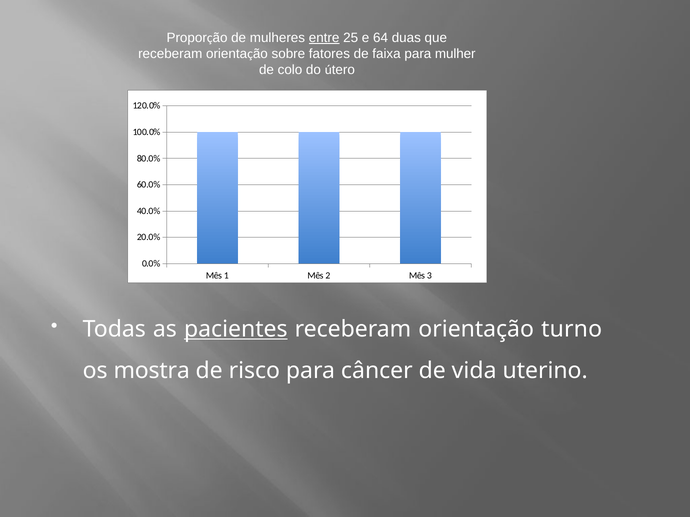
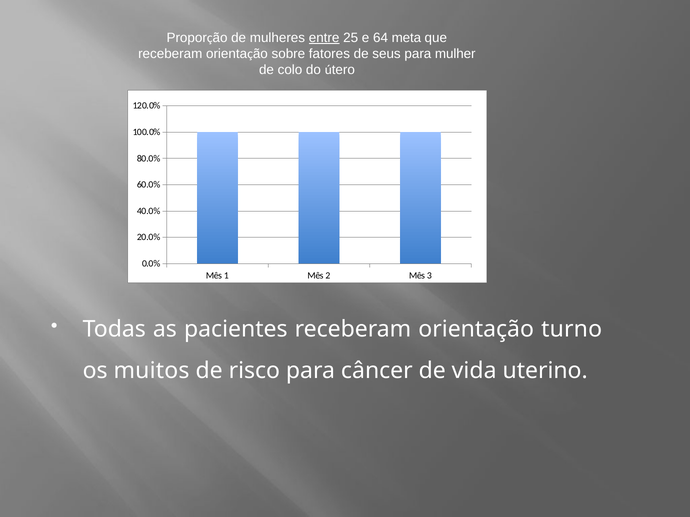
duas: duas -> meta (406, 38)
faixa: faixa -> seus (387, 54)
pacientes underline: present -> none (236, 329)
mostra: mostra -> muitos (151, 371)
